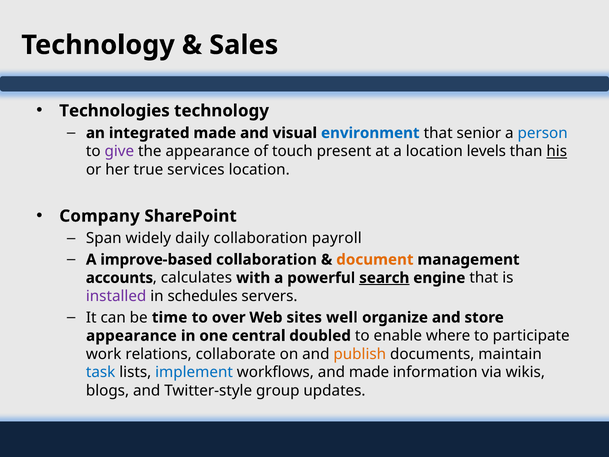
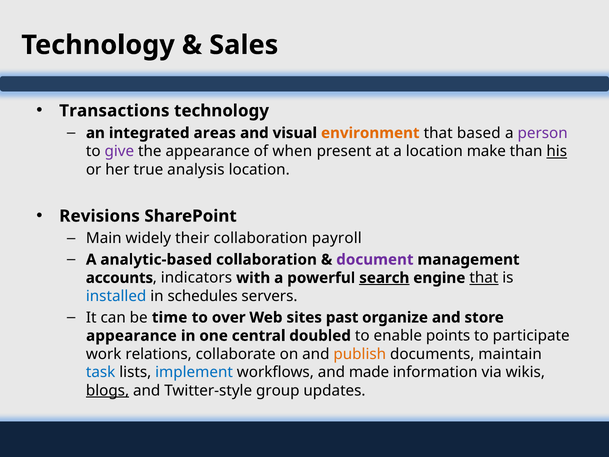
Technologies: Technologies -> Transactions (114, 111)
integrated made: made -> areas (215, 133)
environment colour: blue -> orange (370, 133)
senior: senior -> based (479, 133)
person colour: blue -> purple (543, 133)
touch: touch -> when (292, 151)
levels: levels -> make (486, 151)
services: services -> analysis (196, 169)
Company: Company -> Revisions (100, 216)
Span: Span -> Main (104, 238)
daily: daily -> their (192, 238)
improve-based: improve-based -> analytic-based (156, 259)
document colour: orange -> purple (375, 259)
calculates: calculates -> indicators (196, 278)
that underline: none -> present (484, 278)
installed colour: purple -> blue (116, 296)
well: well -> past (342, 317)
where: where -> points (448, 336)
blogs underline: none -> present (108, 390)
